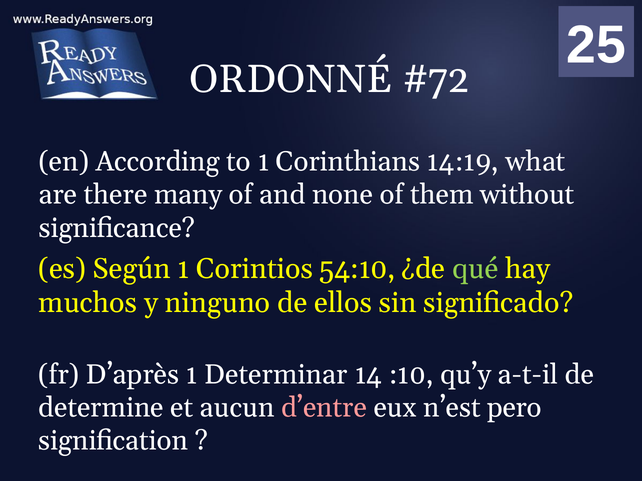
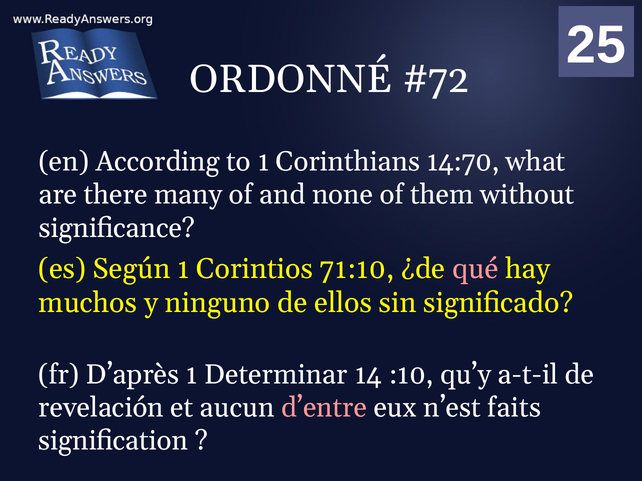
14:19: 14:19 -> 14:70 (463, 162)
54:10: 54:10 -> 71:10 (357, 269)
qué colour: light green -> pink (475, 269)
determine: determine -> revelación (101, 408)
pero: pero -> faits (514, 408)
